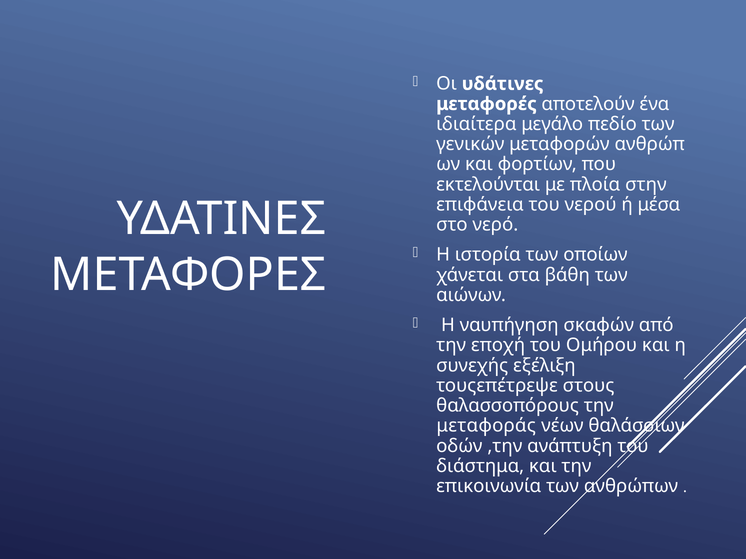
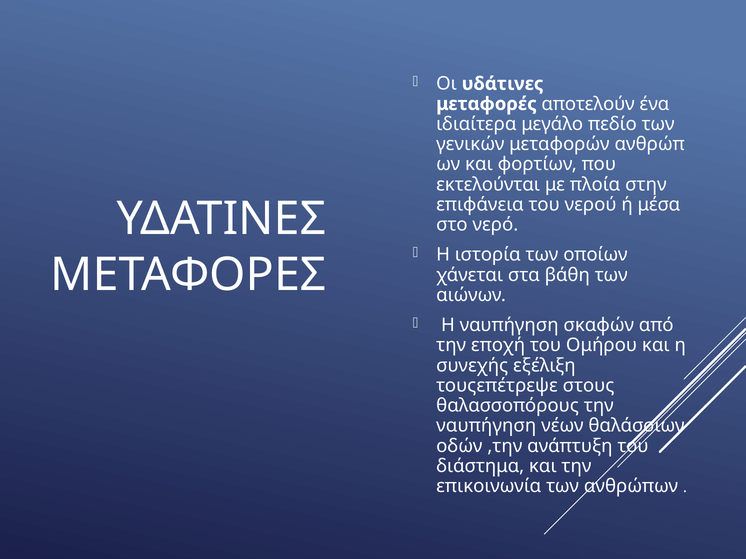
μεταφοράς: μεταφοράς -> ναυπήγηση (486, 426)
